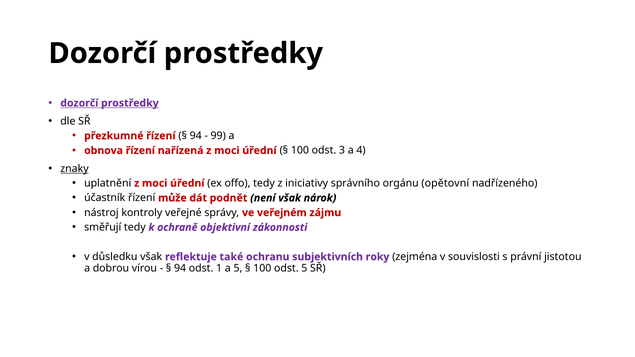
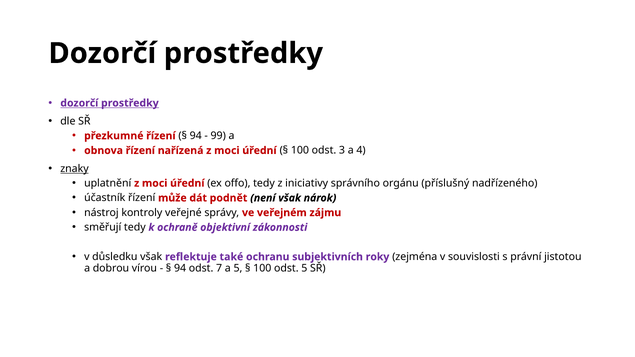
opětovní: opětovní -> příslušný (445, 183)
1: 1 -> 7 (219, 268)
